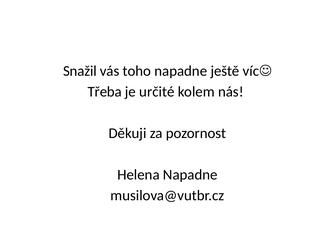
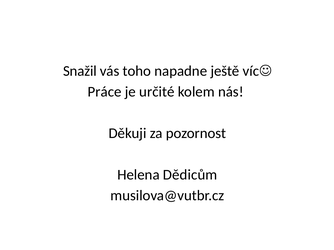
Třeba: Třeba -> Práce (105, 92)
Helena Napadne: Napadne -> Dědicům (190, 175)
